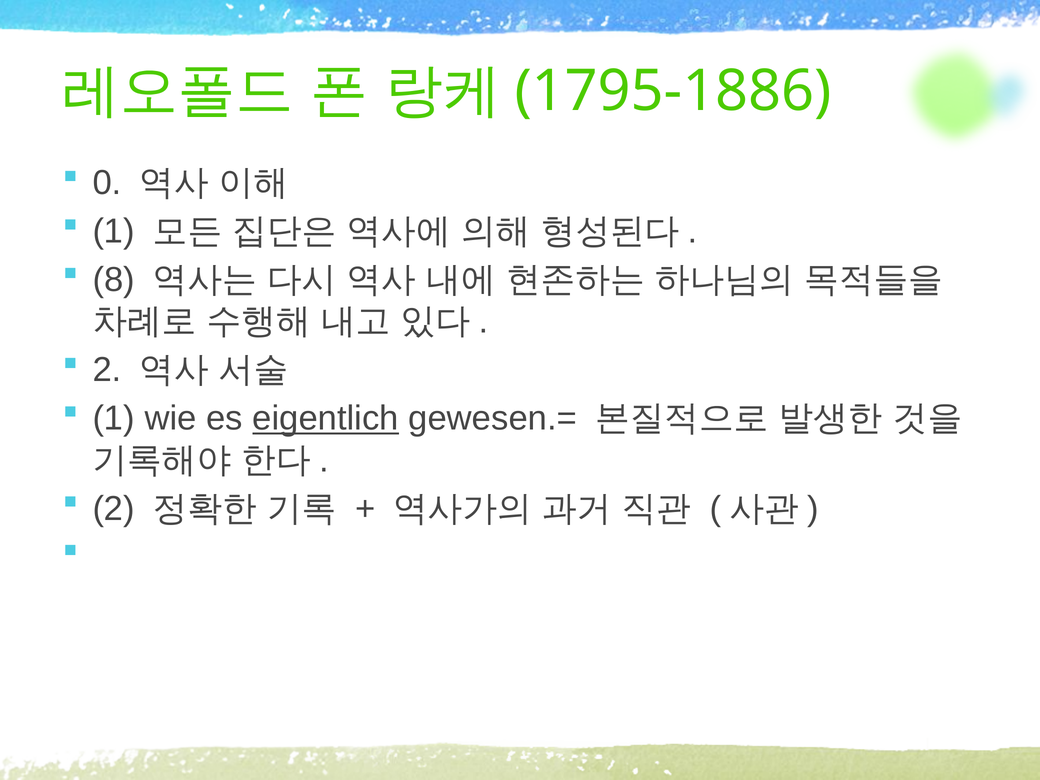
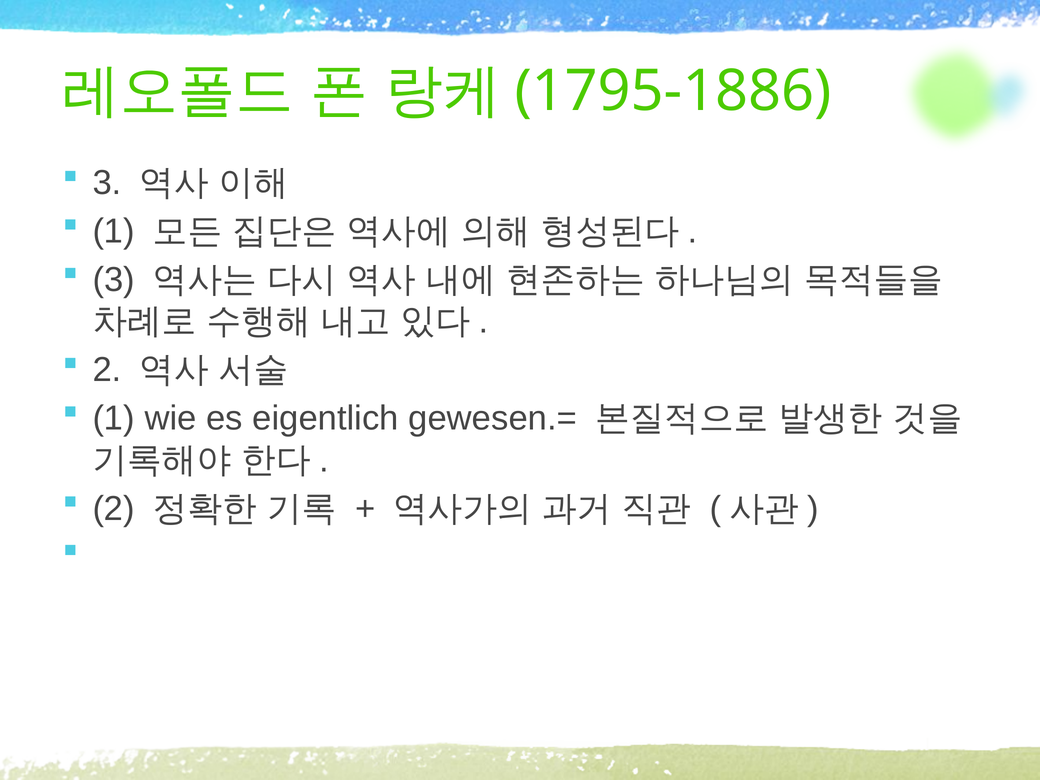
0: 0 -> 3 (107, 183)
8: 8 -> 3 (114, 280)
eigentlich underline: present -> none (326, 418)
